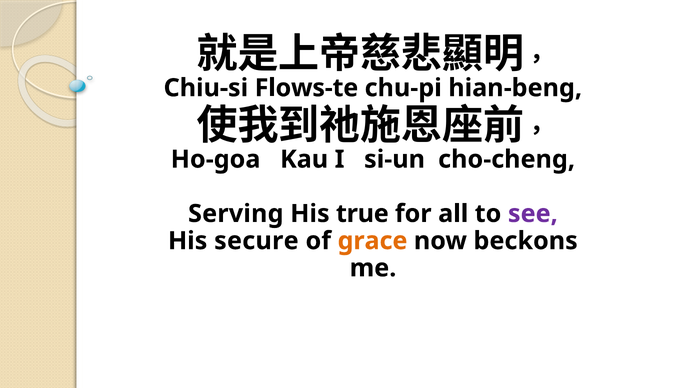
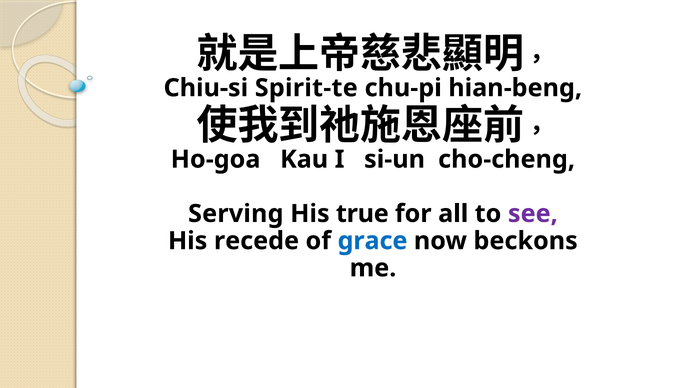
Flows-te: Flows-te -> Spirit-te (306, 88)
secure: secure -> recede (256, 241)
grace colour: orange -> blue (372, 241)
